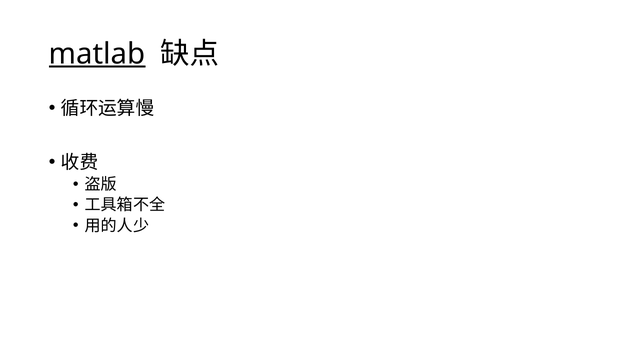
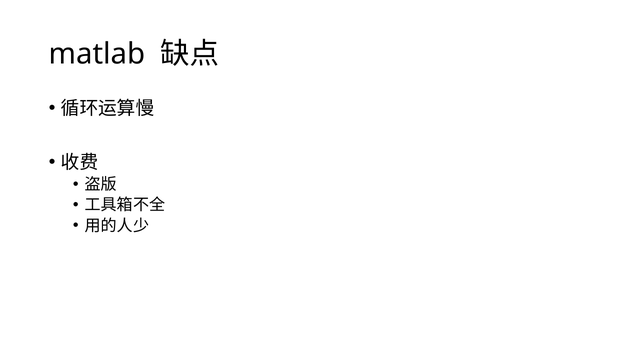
matlab underline: present -> none (97, 54)
